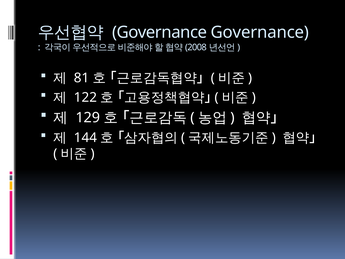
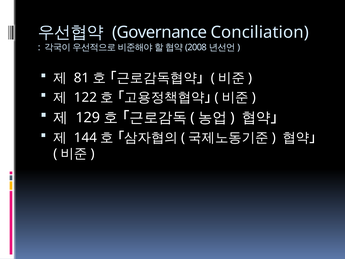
Governance Governance: Governance -> Conciliation (260, 32)
